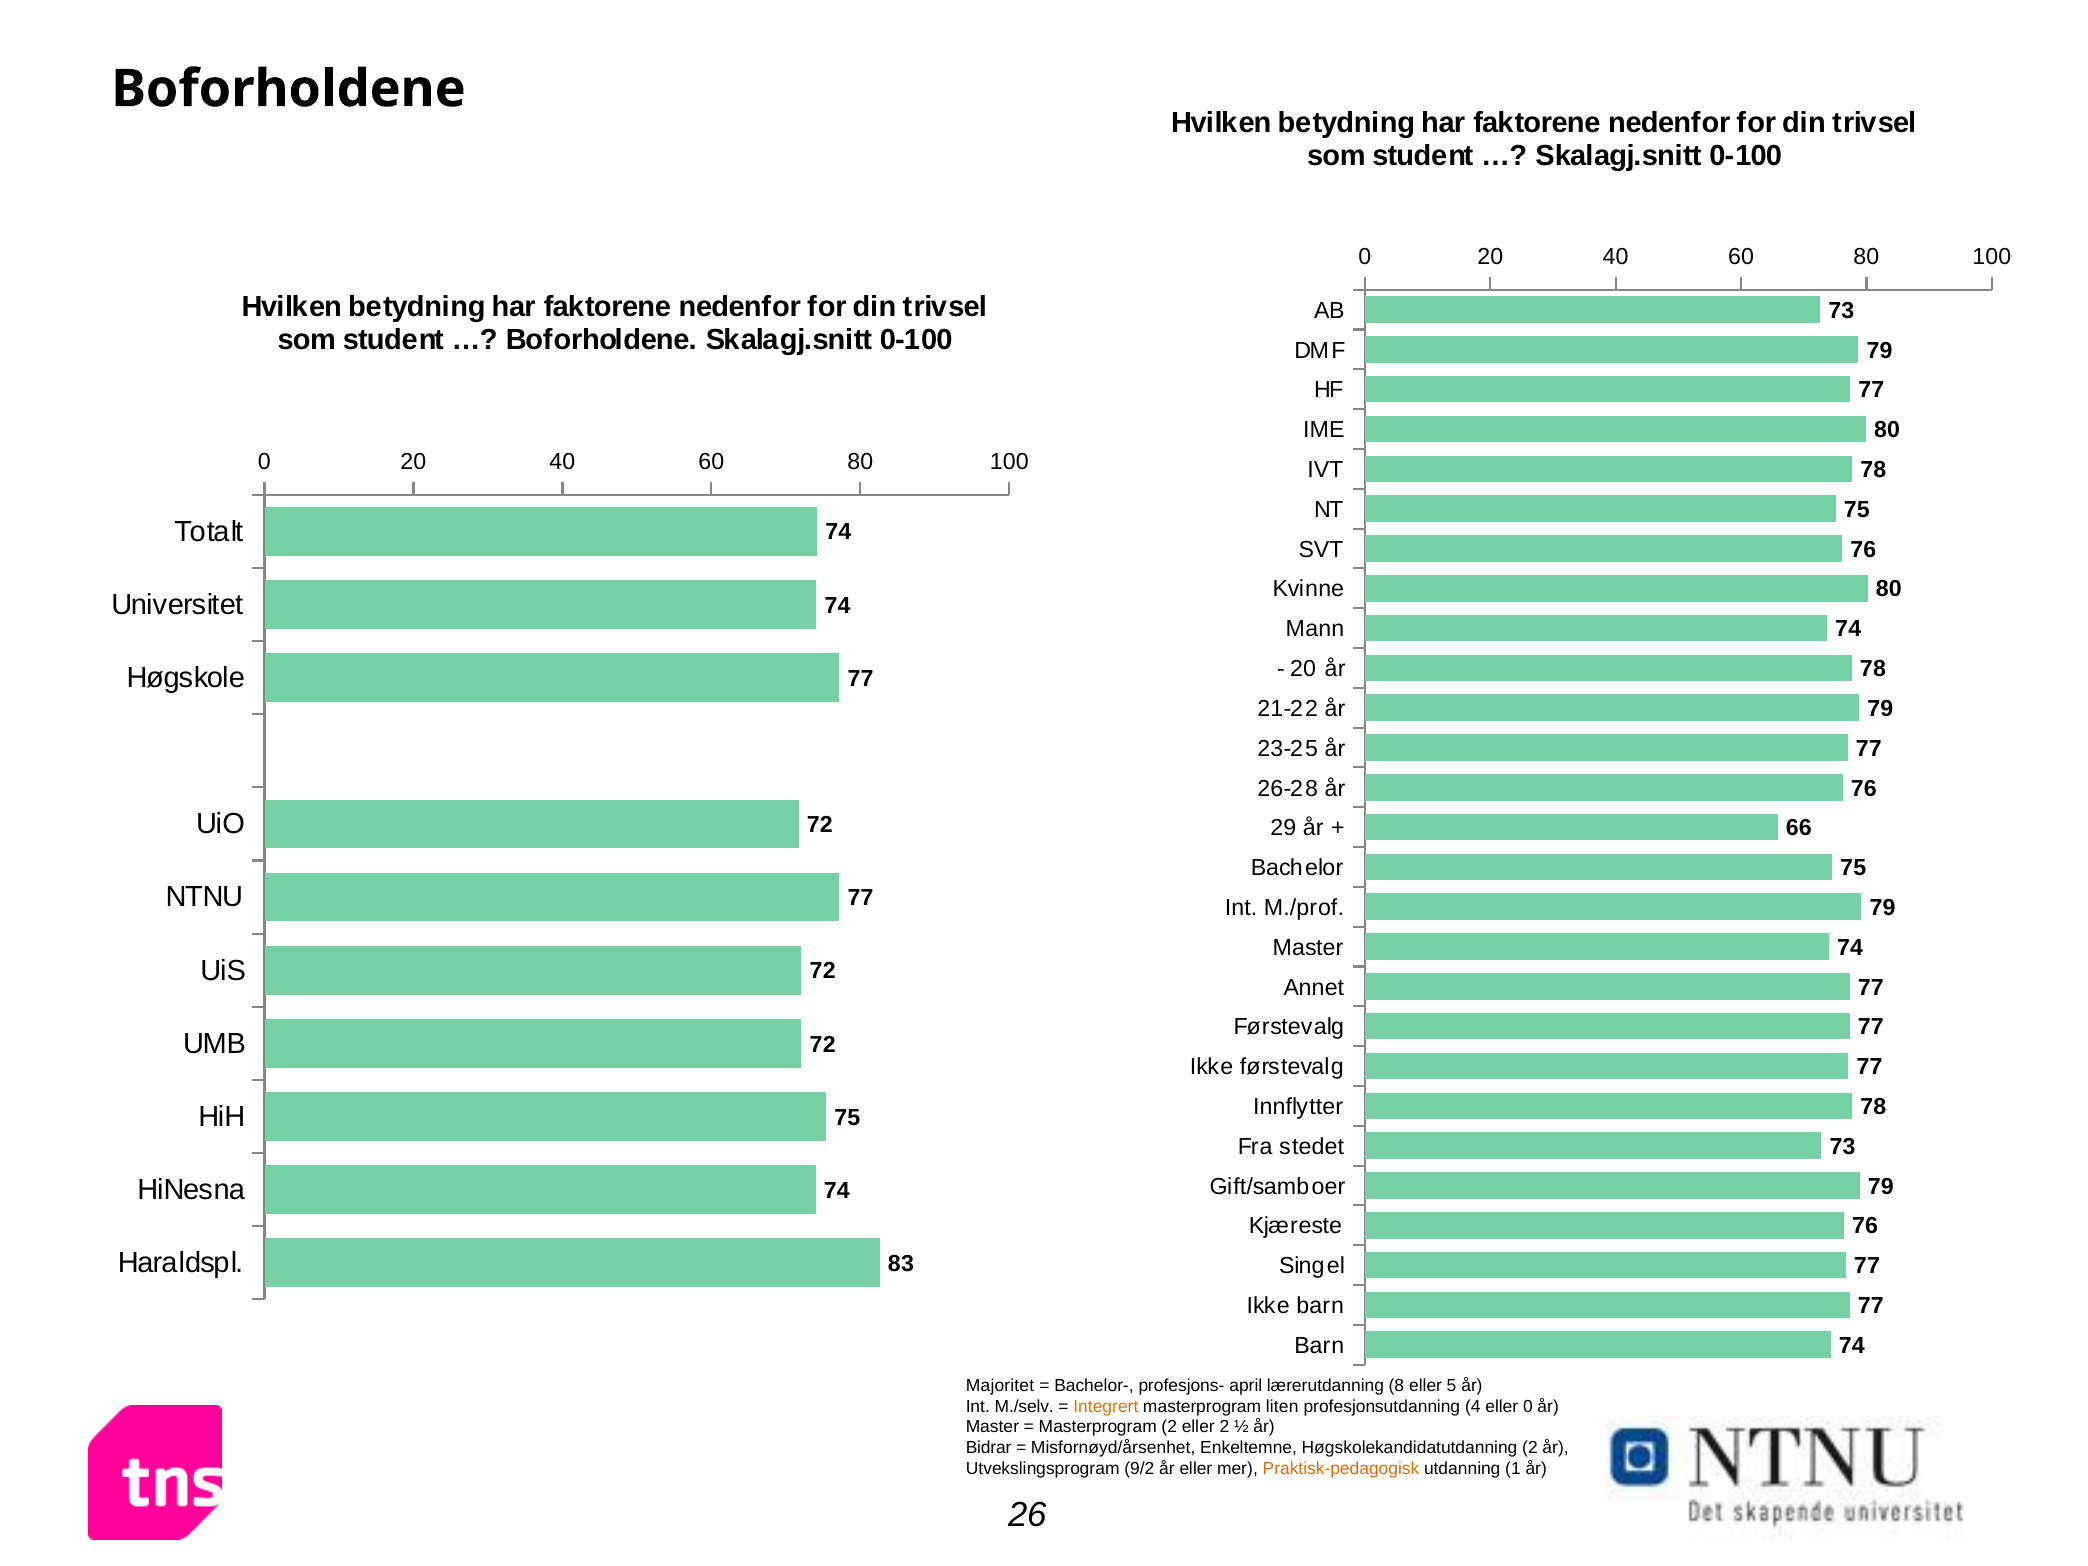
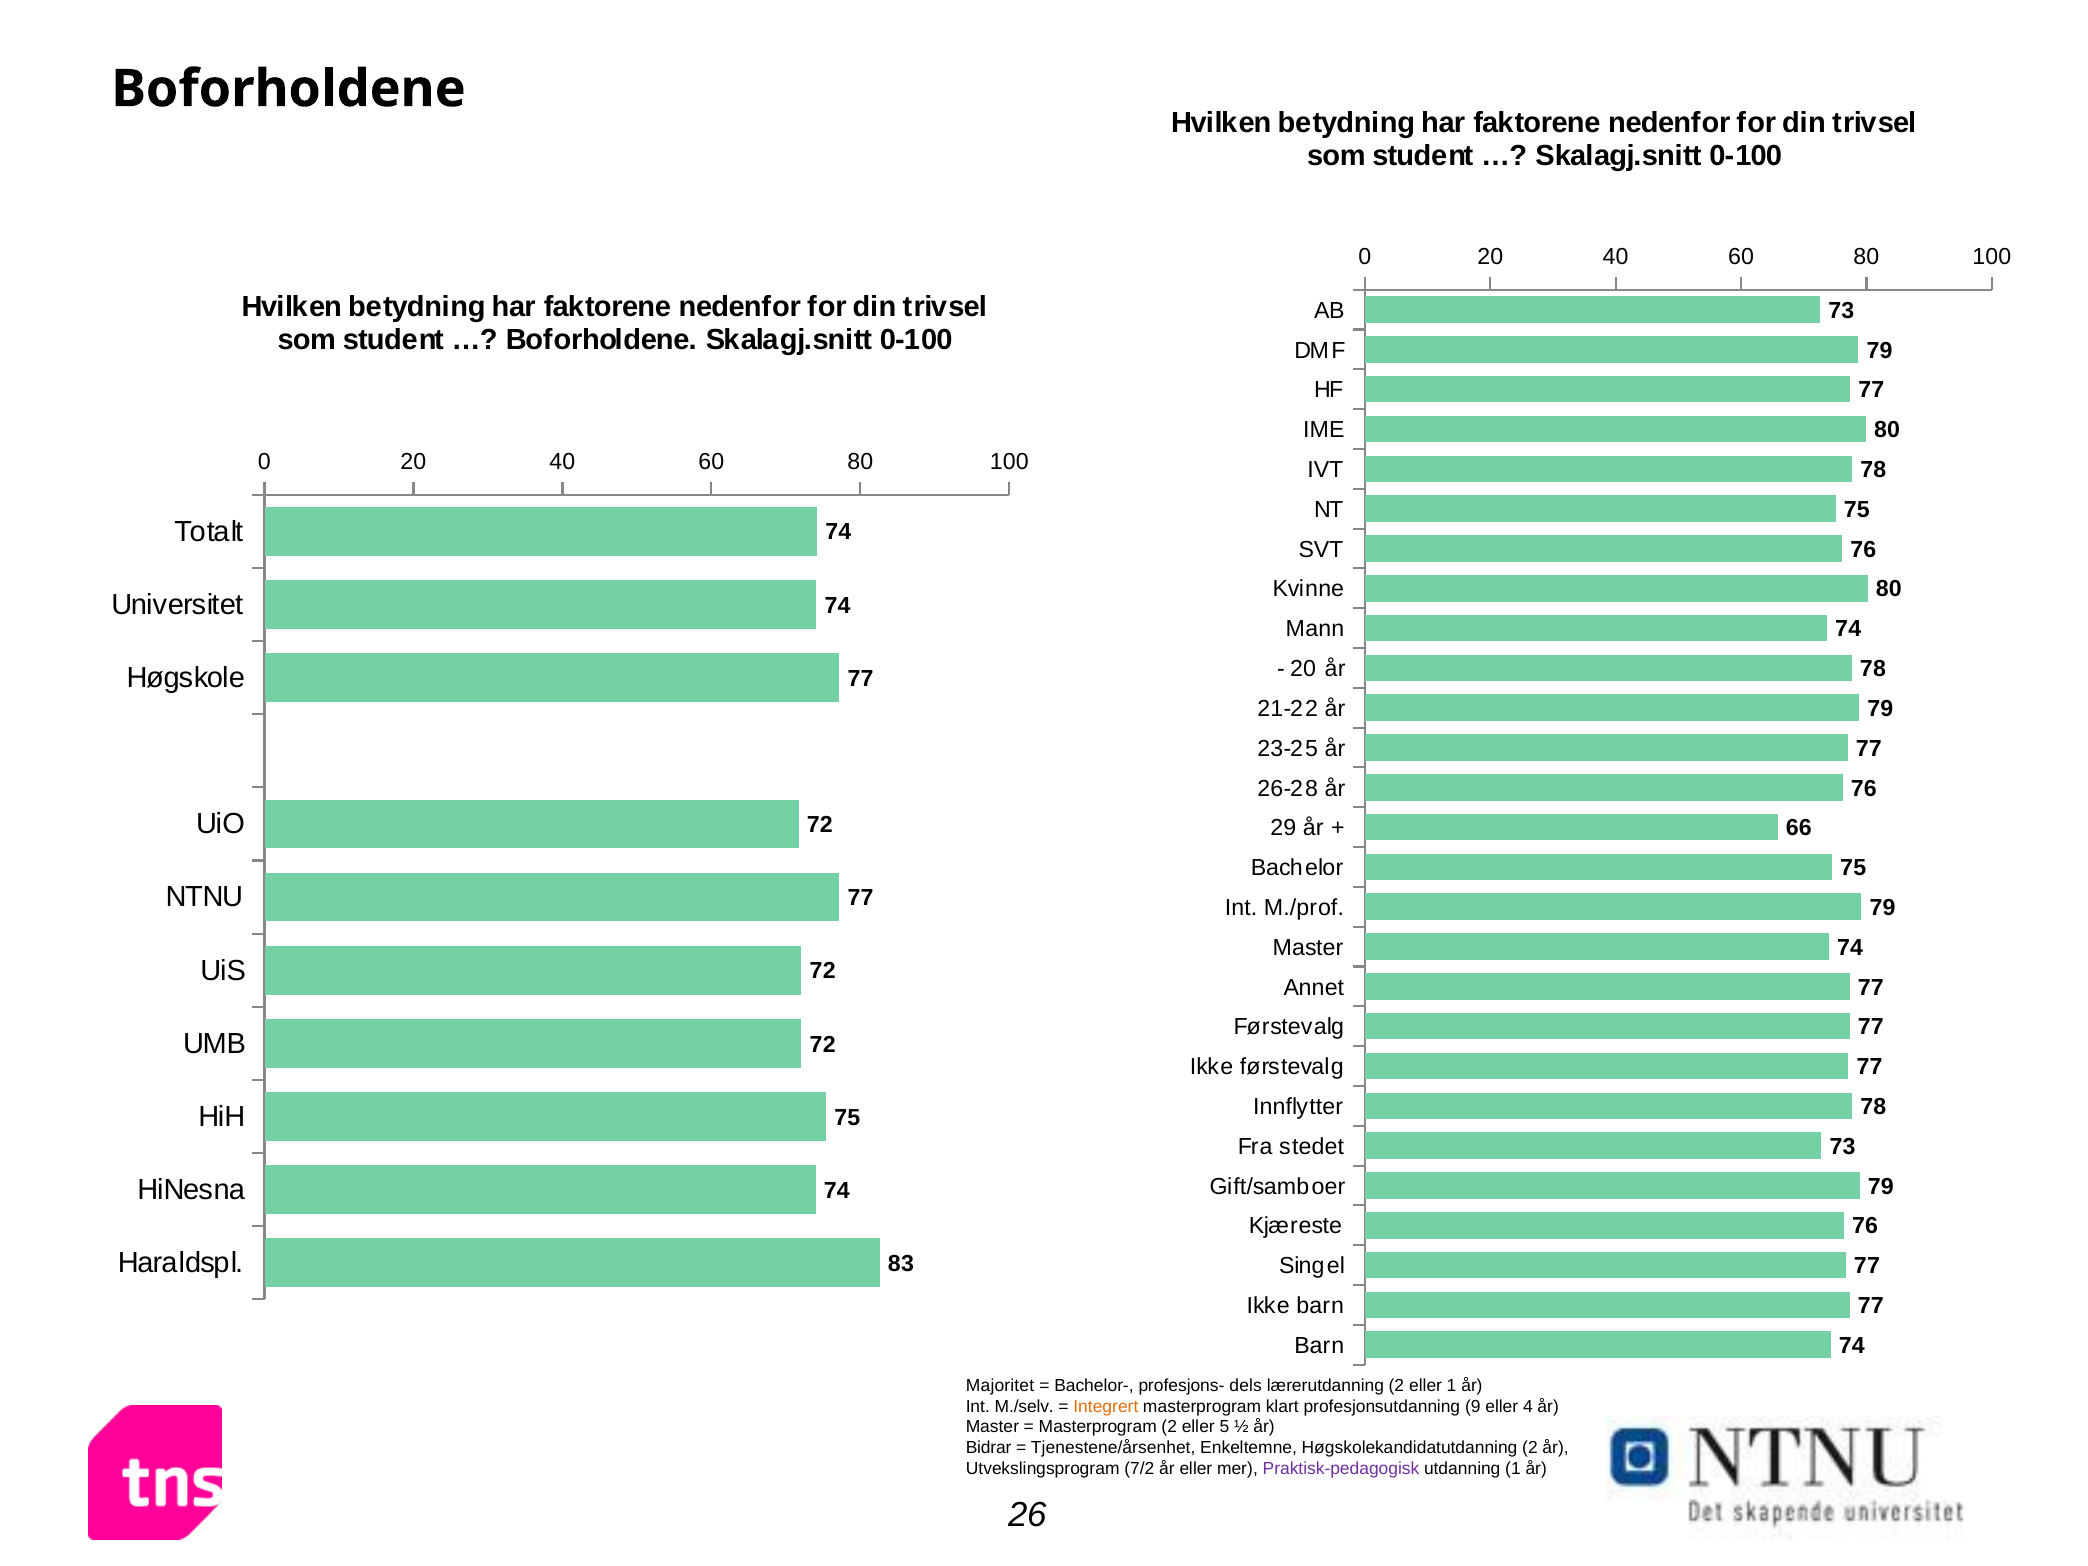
april: april -> dels (1246, 1385)
lærerutdanning 8: 8 -> 2 (1396, 1385)
eller 5: 5 -> 1 (1452, 1385)
liten: liten -> klart (1282, 1406)
4: 4 -> 9 (1473, 1406)
eller 0: 0 -> 4 (1528, 1406)
eller 2: 2 -> 5 (1224, 1427)
Misfornøyd/årsenhet: Misfornøyd/årsenhet -> Tjenestene/årsenhet (1113, 1448)
9/2: 9/2 -> 7/2 (1139, 1469)
Praktisk-pedagogisk colour: orange -> purple (1341, 1469)
